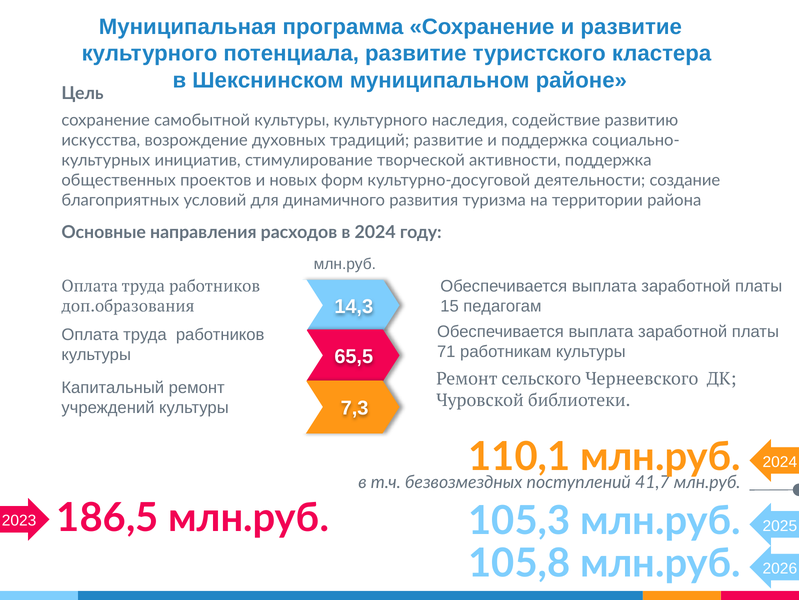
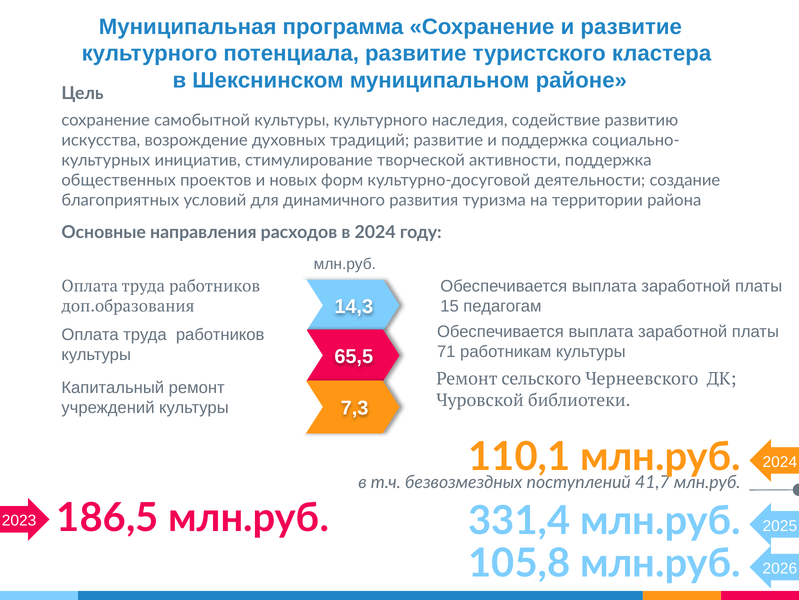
105,3: 105,3 -> 331,4 (519, 520)
